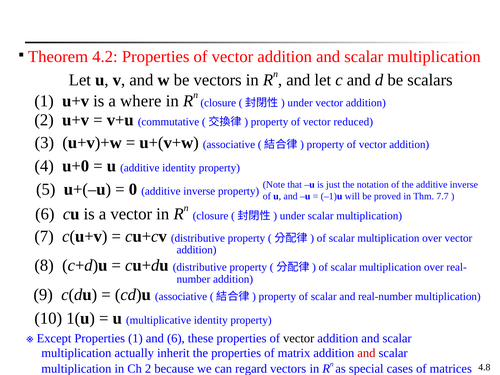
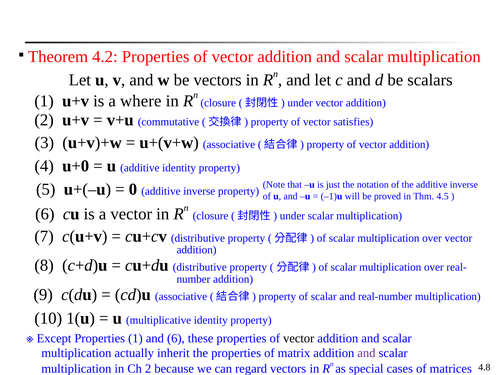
reduced: reduced -> satisfies (353, 122)
7.7: 7.7 -> 4.5 (443, 196)
and colour: red -> purple (366, 353)
